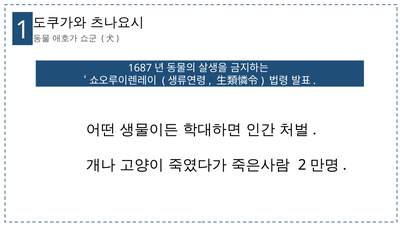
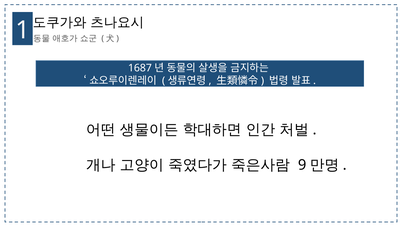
2: 2 -> 9 (302, 165)
